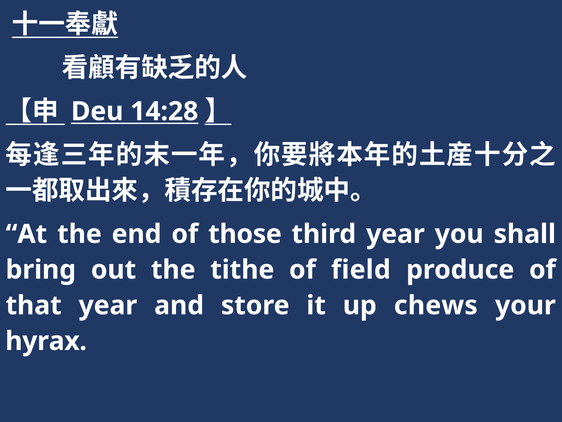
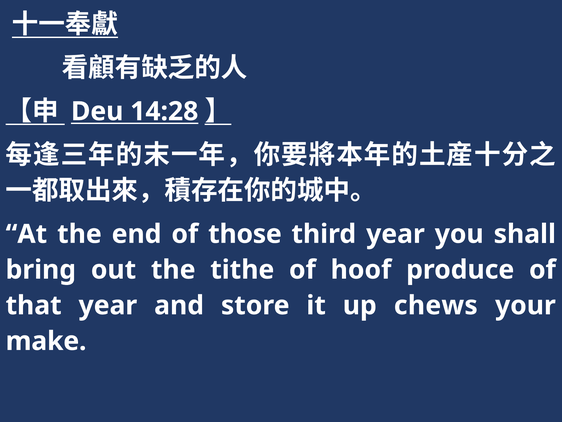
field: field -> hoof (361, 270)
hyrax: hyrax -> make (46, 341)
